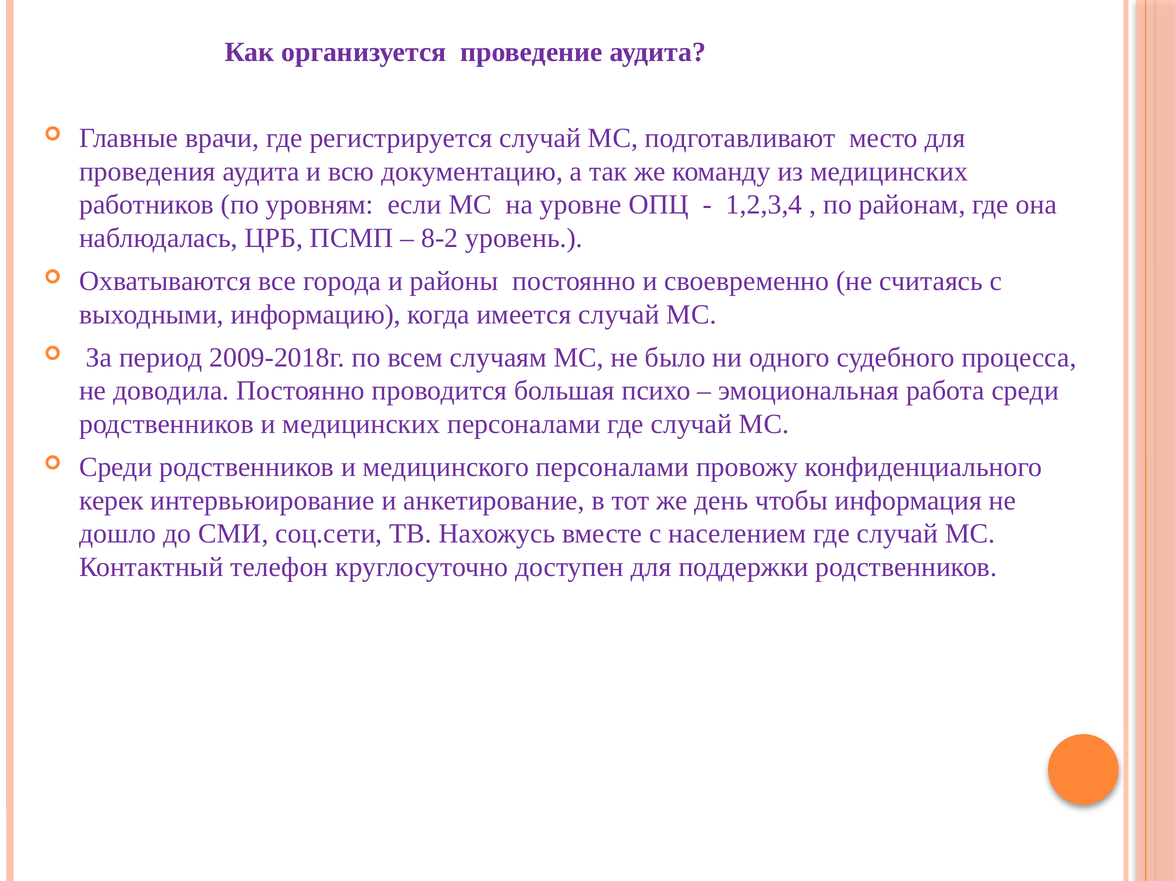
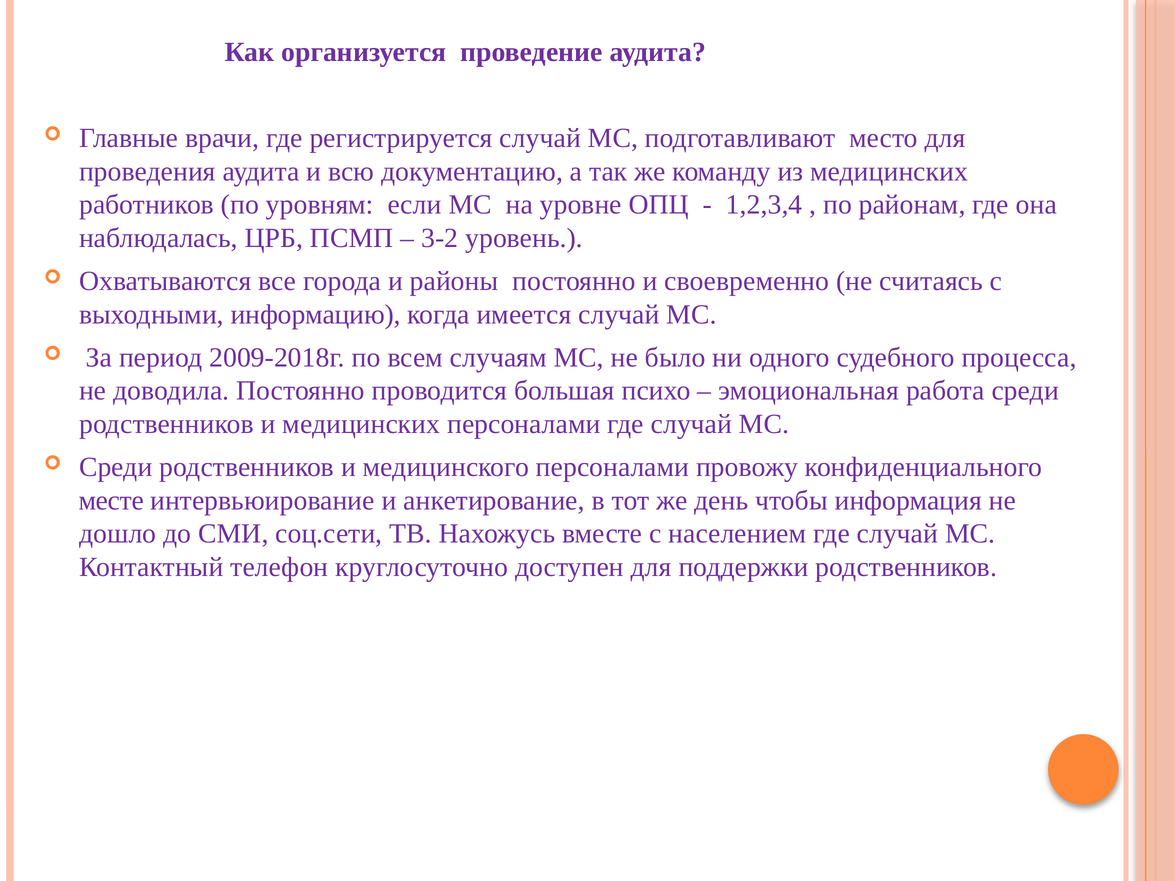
8-2: 8-2 -> 3-2 (440, 238)
керек: керек -> месте (111, 501)
